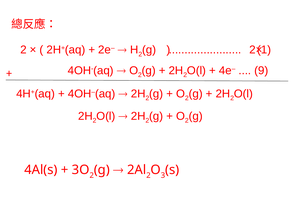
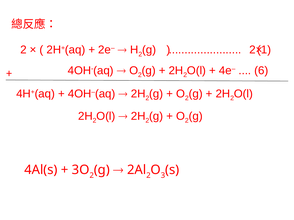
9: 9 -> 6 (261, 71)
